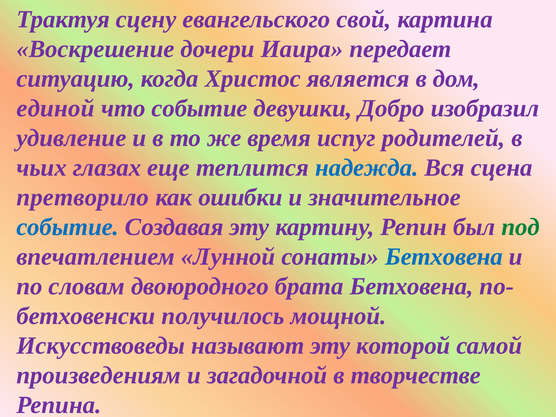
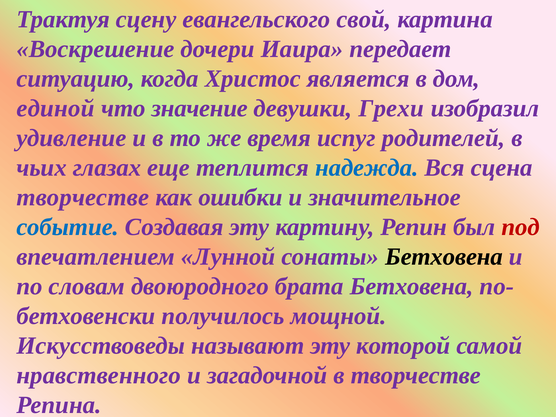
что событие: событие -> значение (200, 108)
Добро: Добро -> Грехи (391, 108)
претворило: претворило -> творчестве (83, 197)
под colour: green -> red (521, 227)
Бетховена colour: blue -> black (444, 257)
произведениям: произведениям -> нравственного (99, 375)
